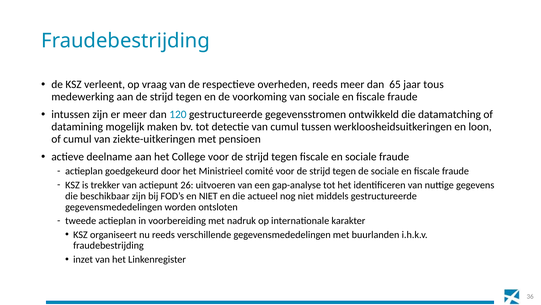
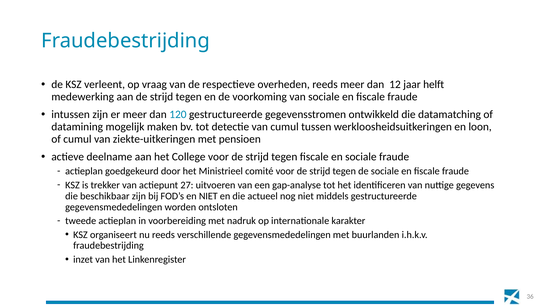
65: 65 -> 12 (395, 84)
tous: tous -> helft (434, 84)
26: 26 -> 27 (187, 185)
